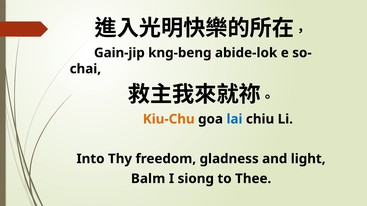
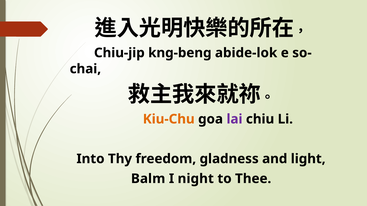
Gain-jip: Gain-jip -> Chiu-jip (119, 53)
lai colour: blue -> purple (234, 119)
siong: siong -> night (196, 179)
